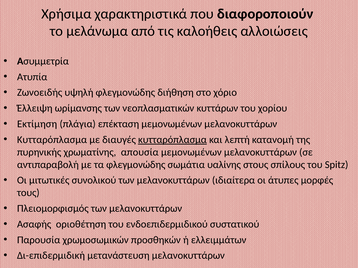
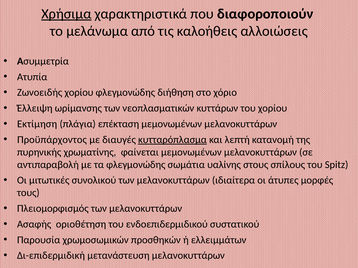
Χρήσιμα underline: none -> present (66, 14)
Ζωνοειδής υψηλή: υψηλή -> χορίου (79, 93)
Κυτταρόπλασμα: Κυτταρόπλασμα -> Προϋπάρχοντος (52, 140)
απουσία: απουσία -> φαίνεται (140, 152)
